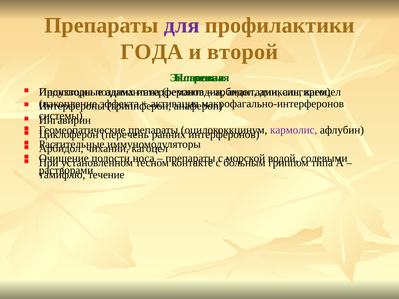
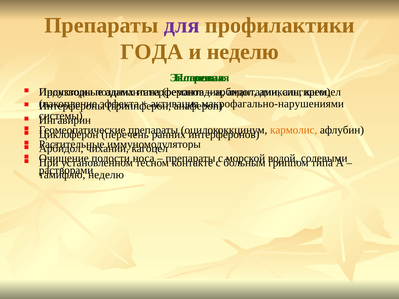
и второй: второй -> неделю (243, 52)
макрофагально-интерферонов: макрофагально-интерферонов -> макрофагально-нарушениями (273, 104)
кармолис colour: purple -> orange (294, 130)
течение: течение -> неделю (106, 175)
